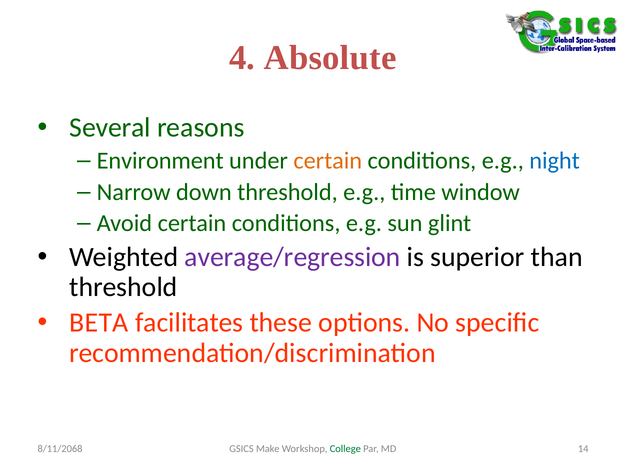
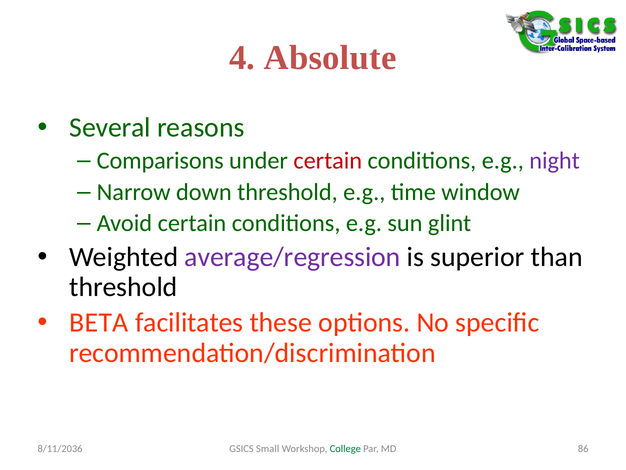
Environment: Environment -> Comparisons (160, 161)
certain colour: orange -> red (328, 161)
night colour: blue -> purple (555, 161)
Make: Make -> Small (268, 448)
14: 14 -> 86 (583, 448)
8/11/2068: 8/11/2068 -> 8/11/2036 (60, 448)
